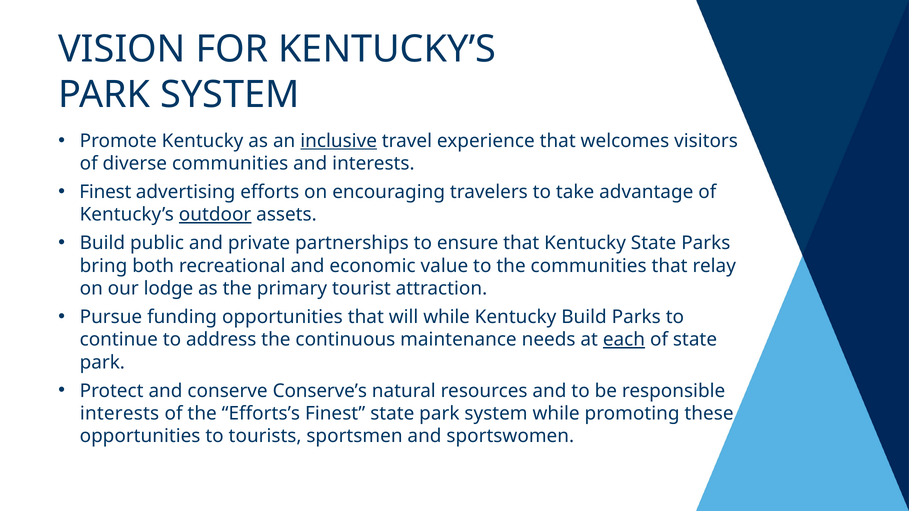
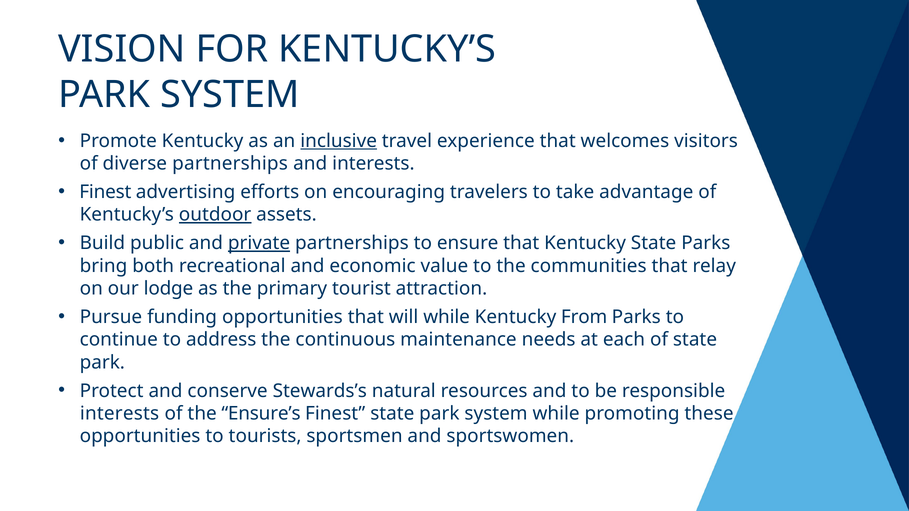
diverse communities: communities -> partnerships (230, 164)
private underline: none -> present (259, 243)
Kentucky Build: Build -> From (584, 317)
each underline: present -> none (624, 340)
Conserve’s: Conserve’s -> Stewards’s (320, 391)
Efforts’s: Efforts’s -> Ensure’s (261, 414)
